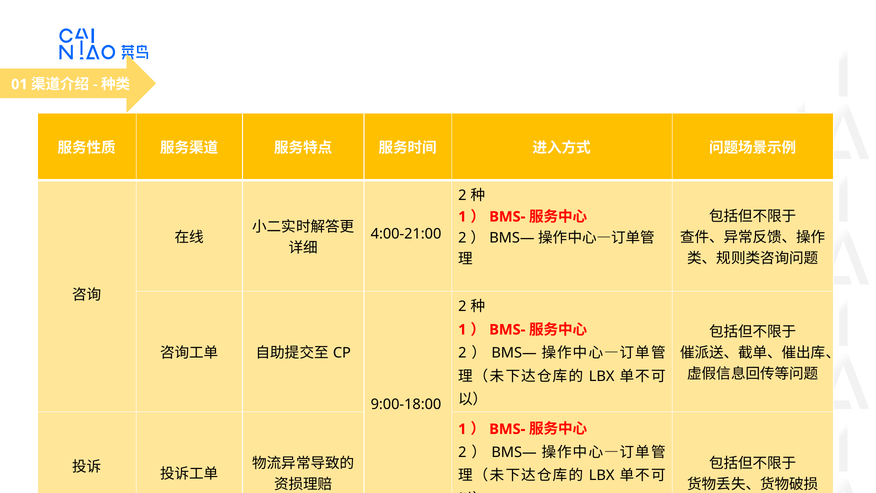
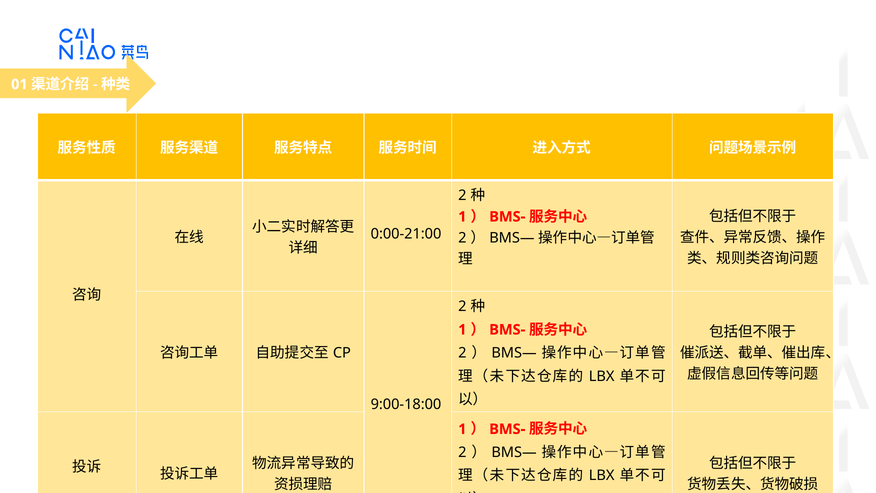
4:00-21:00: 4:00-21:00 -> 0:00-21:00 (406, 234)
